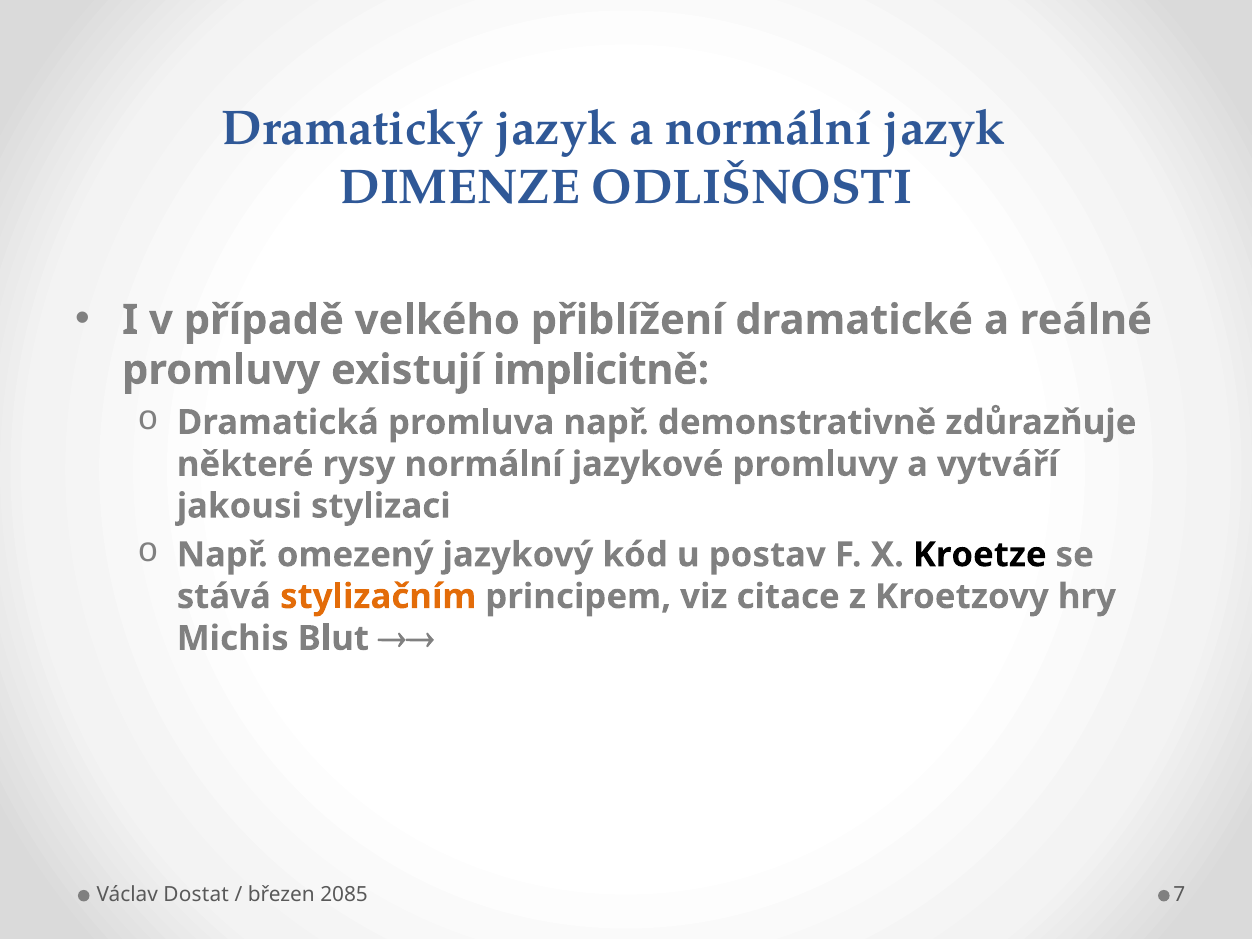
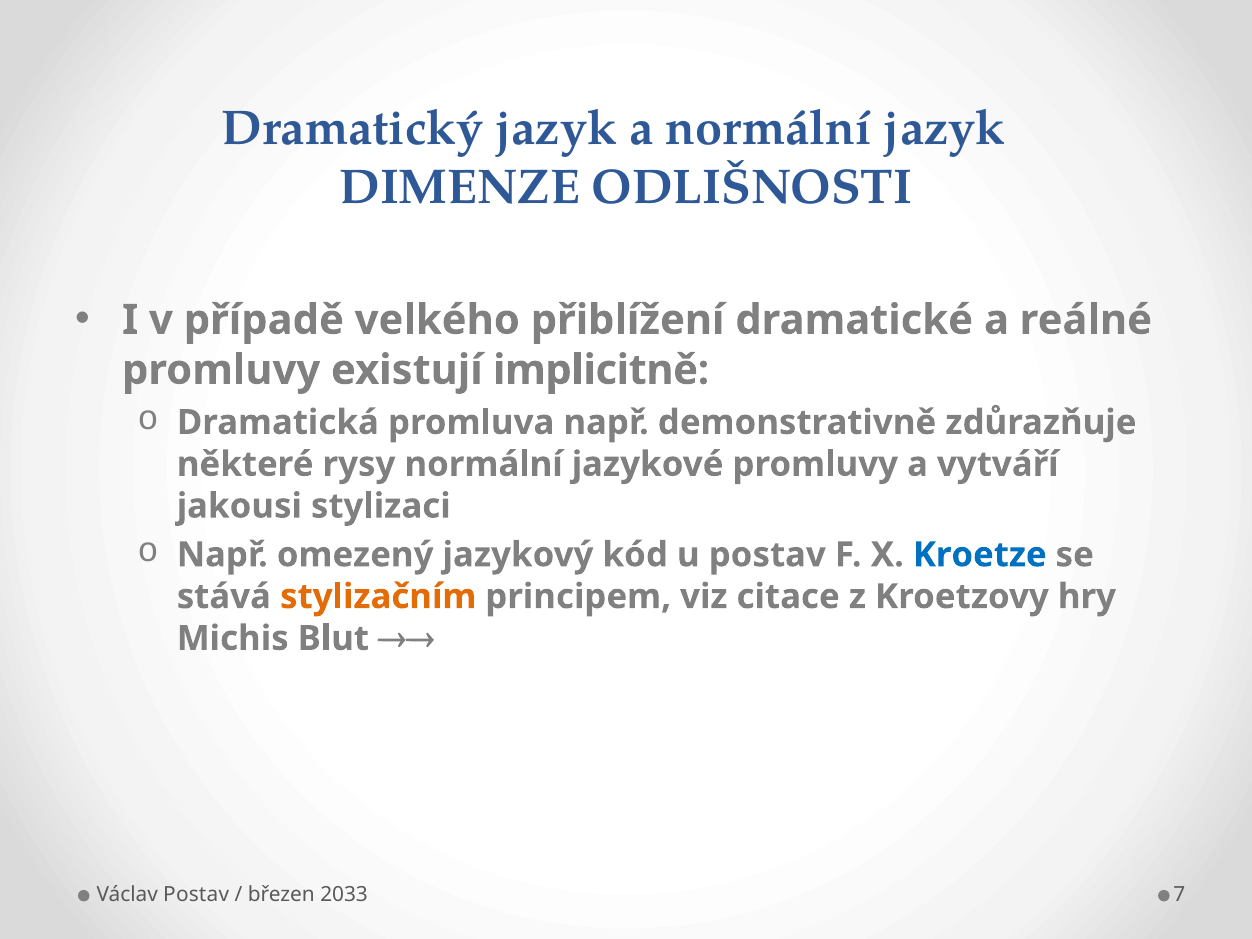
Kroetze colour: black -> blue (980, 555)
Václav Dostat: Dostat -> Postav (196, 895)
2085: 2085 -> 2033 (344, 895)
